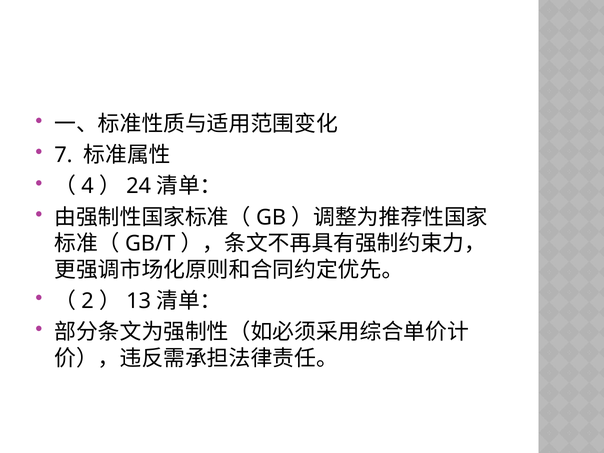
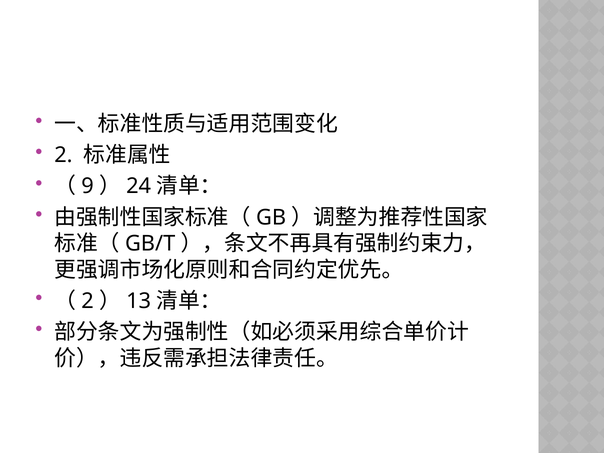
7: 7 -> 2 (63, 155)
4: 4 -> 9 (88, 186)
